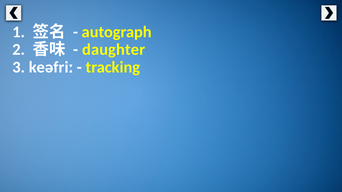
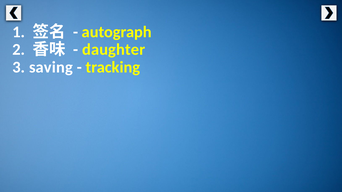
keəfriː: keəfriː -> saving (51, 67)
